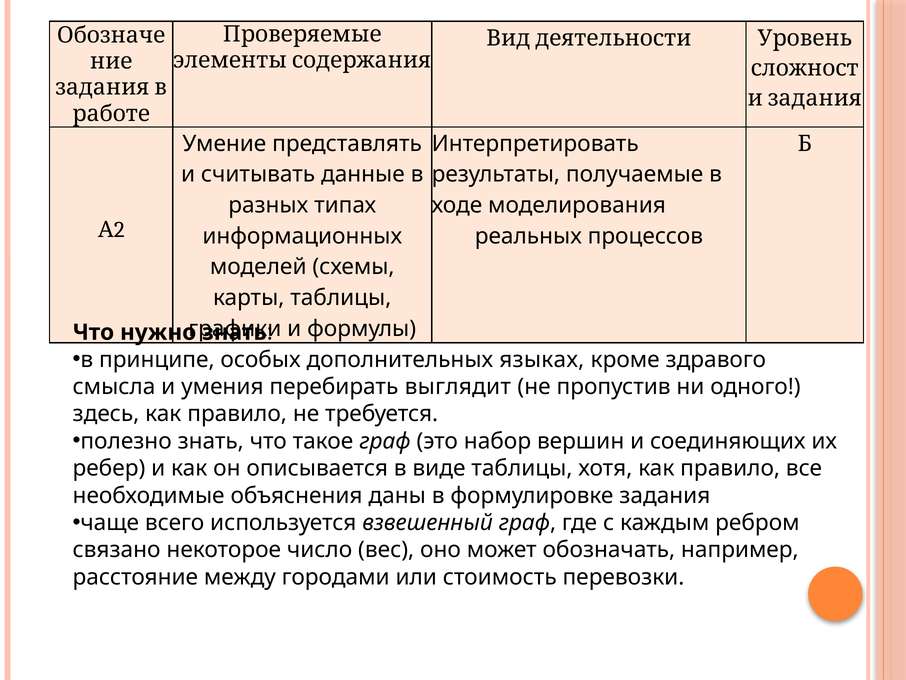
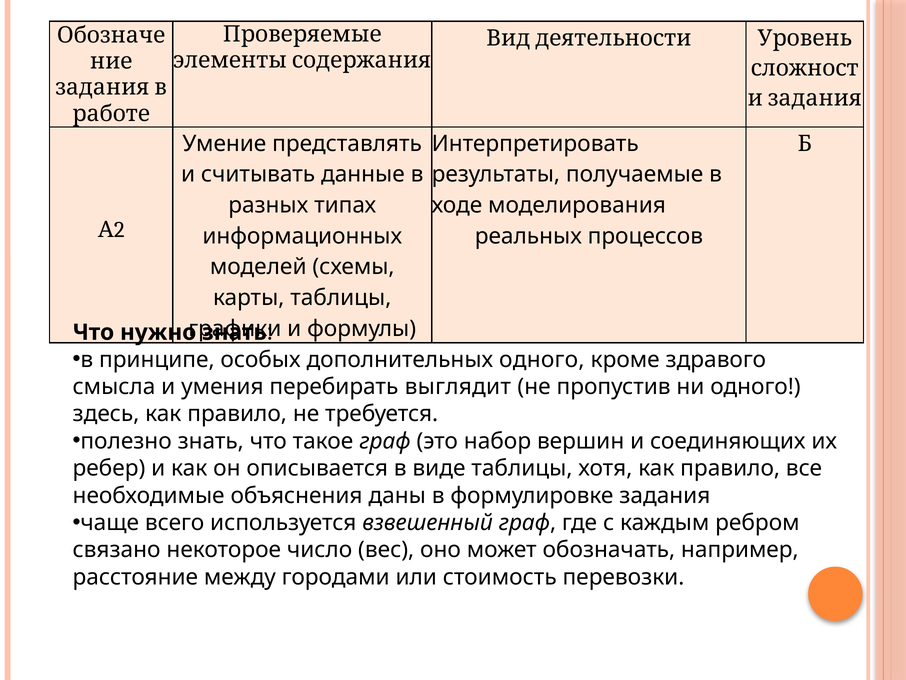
дополнительных языках: языках -> одного (542, 359)
